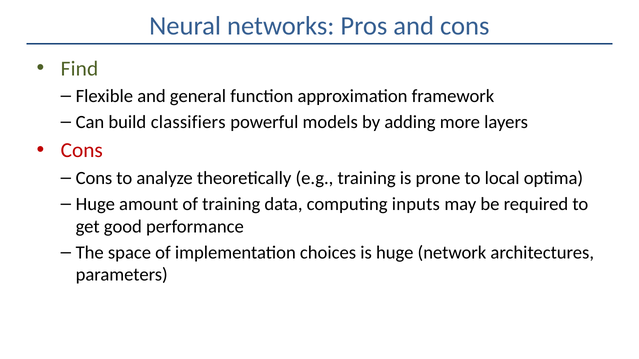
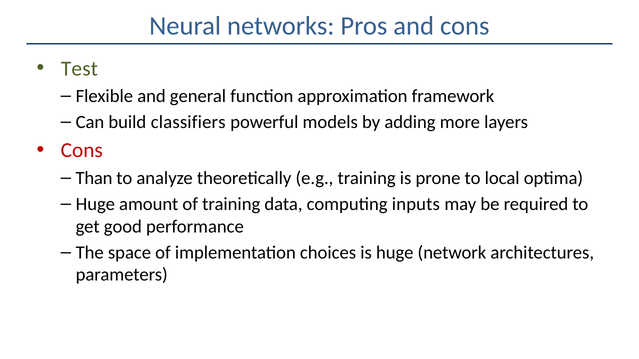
Find: Find -> Test (79, 69)
Cons: Cons -> Than (94, 178)
